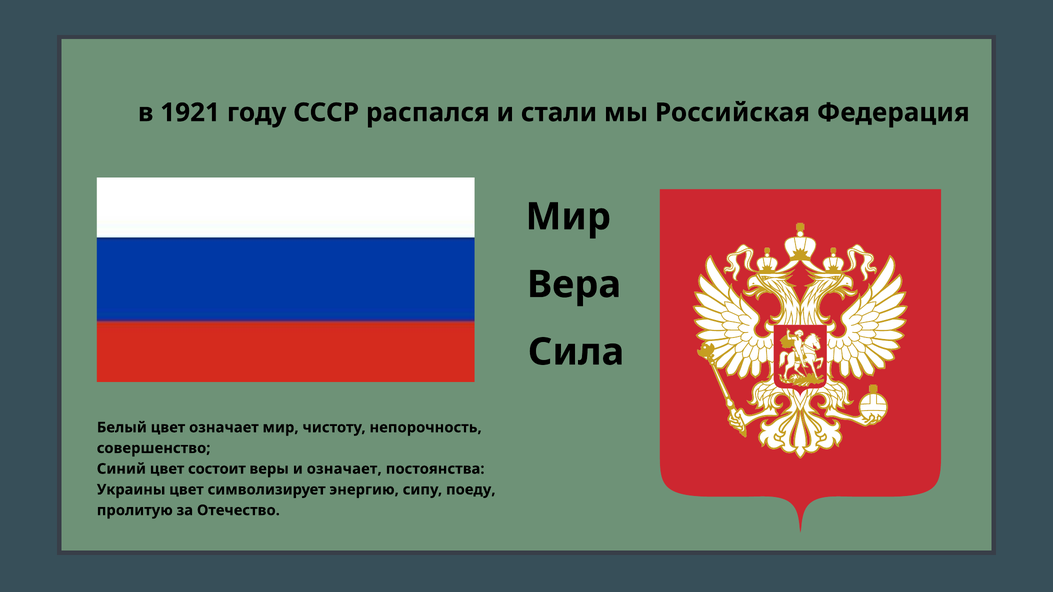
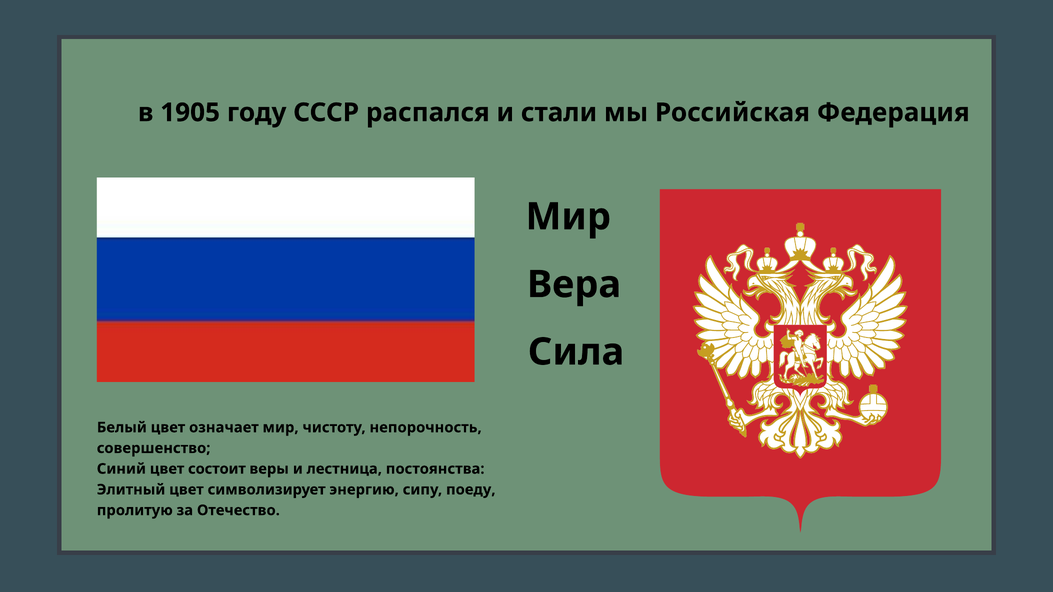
1921: 1921 -> 1905 (190, 113)
и означает: означает -> лестница (344, 469)
Украины: Украины -> Элитный (131, 490)
